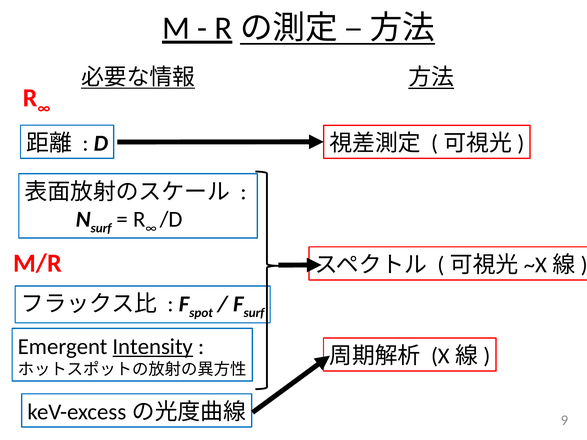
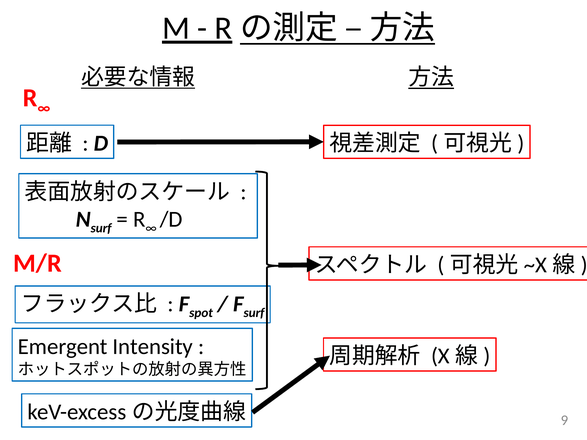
Intensity underline: present -> none (153, 347)
